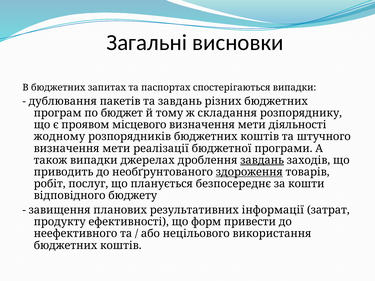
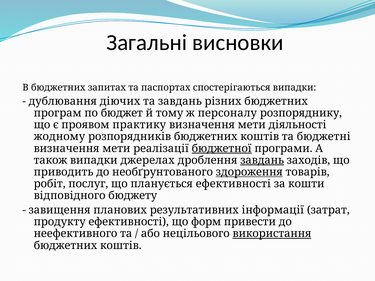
пакетів: пакетів -> діючих (120, 101)
складання: складання -> персоналу (227, 113)
місцевого: місцевого -> практику (139, 125)
штучного: штучного -> бюджетні (324, 137)
бюджетної underline: none -> present (222, 149)
планується безпосереднє: безпосереднє -> ефективності (233, 184)
використання underline: none -> present (272, 234)
